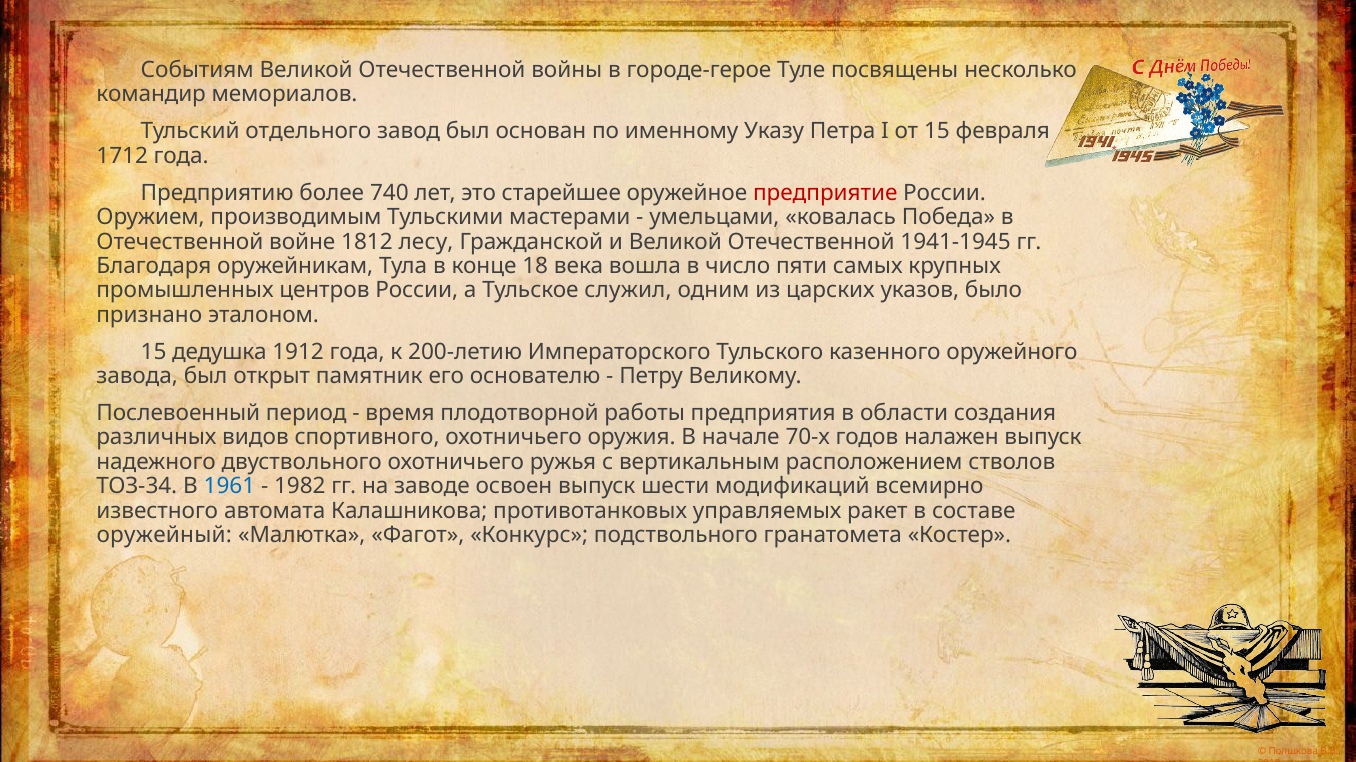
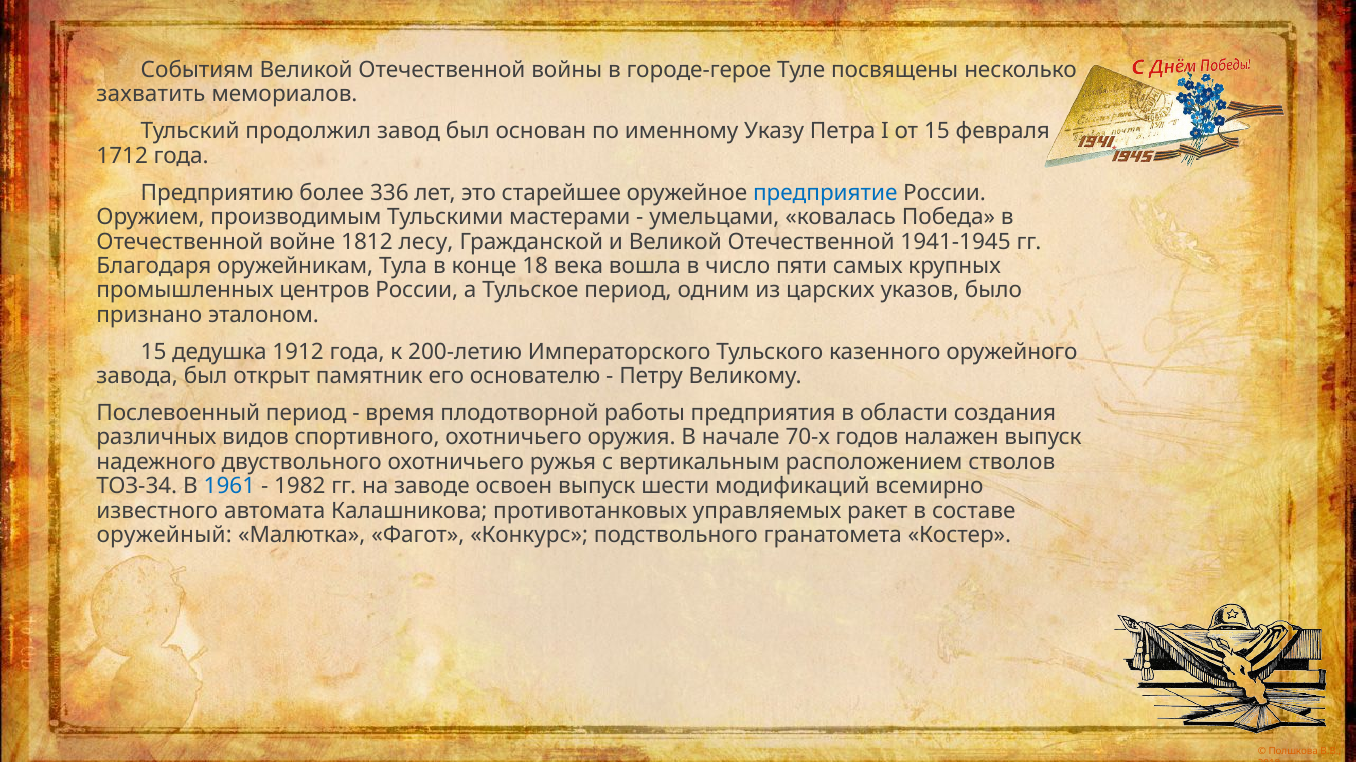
командир: командир -> захватить (151, 95)
отдельного: отдельного -> продолжил (308, 132)
740: 740 -> 336 (389, 193)
предприятие colour: red -> blue (825, 193)
Тульское служил: служил -> период (628, 291)
